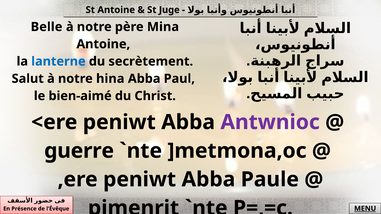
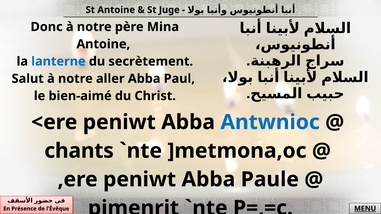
Belle: Belle -> Donc (47, 27)
hina: hina -> aller (110, 79)
Antwnioc colour: purple -> blue (270, 122)
guerre: guerre -> chants (79, 151)
